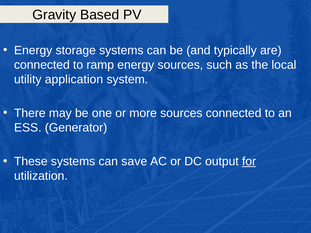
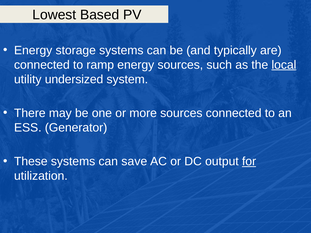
Gravity: Gravity -> Lowest (54, 15)
local underline: none -> present (284, 65)
application: application -> undersized (74, 79)
